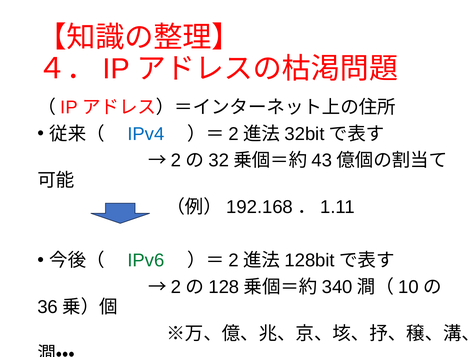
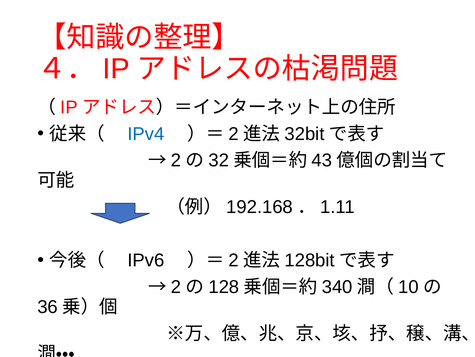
IPv6 colour: green -> black (146, 260)
